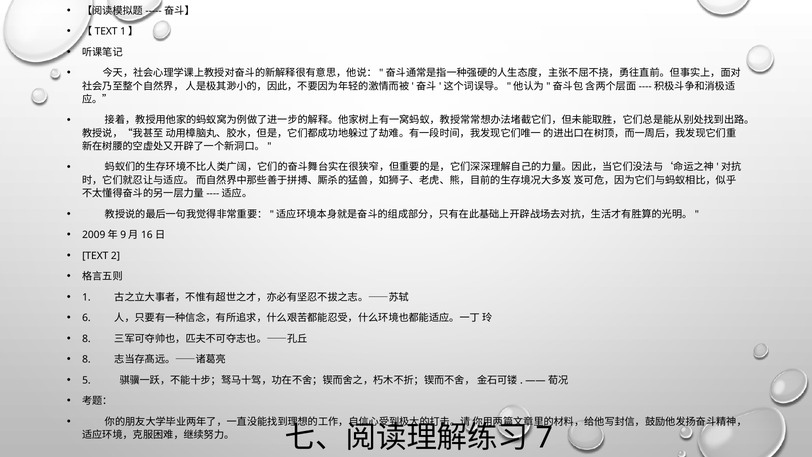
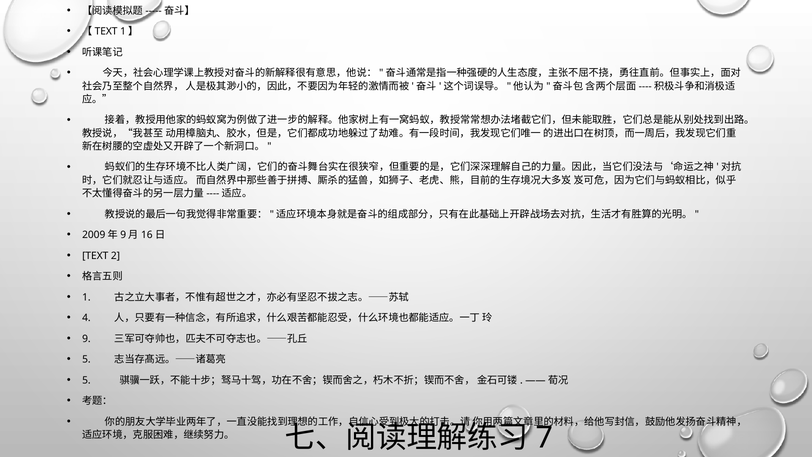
6: 6 -> 4 (86, 318)
8: 8 -> 9 (86, 339)
8: 8 -> 5 (86, 359)
